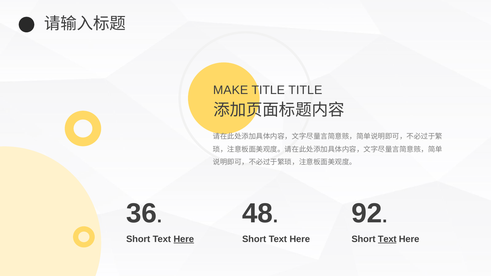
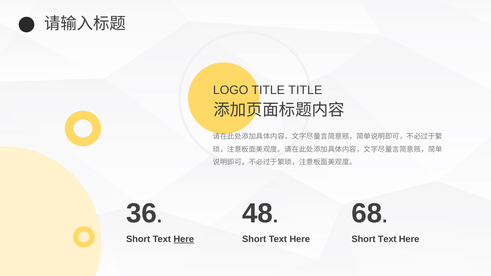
MAKE: MAKE -> LOGO (231, 90)
92: 92 -> 68 (367, 214)
Text underline: present -> none (387, 239)
